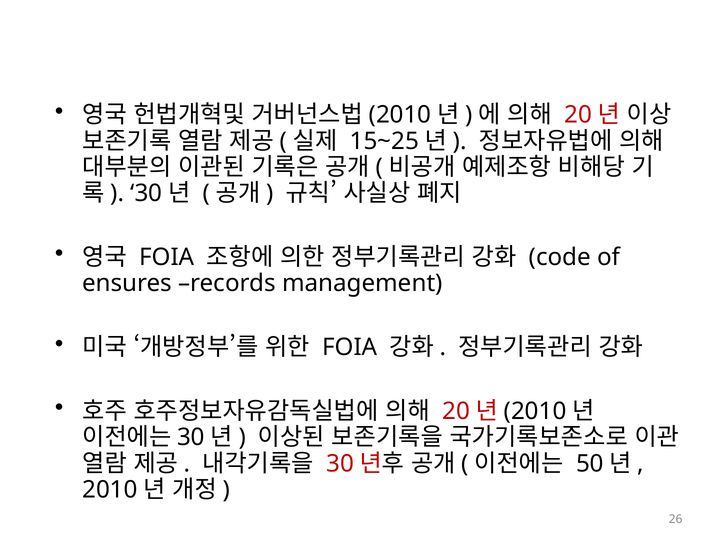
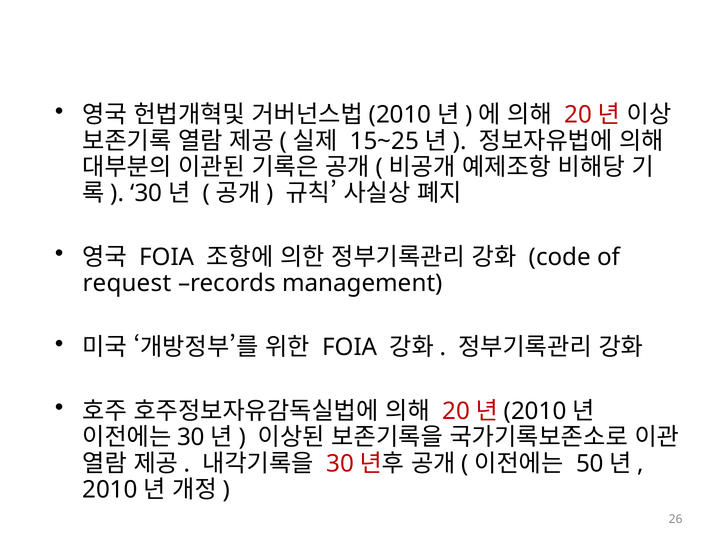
ensures: ensures -> request (127, 283)
